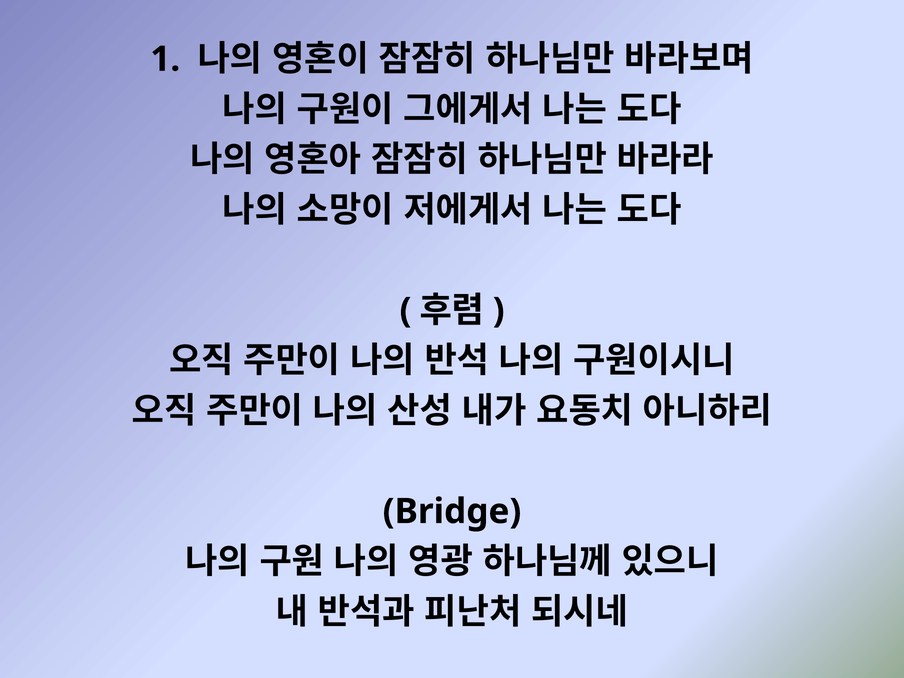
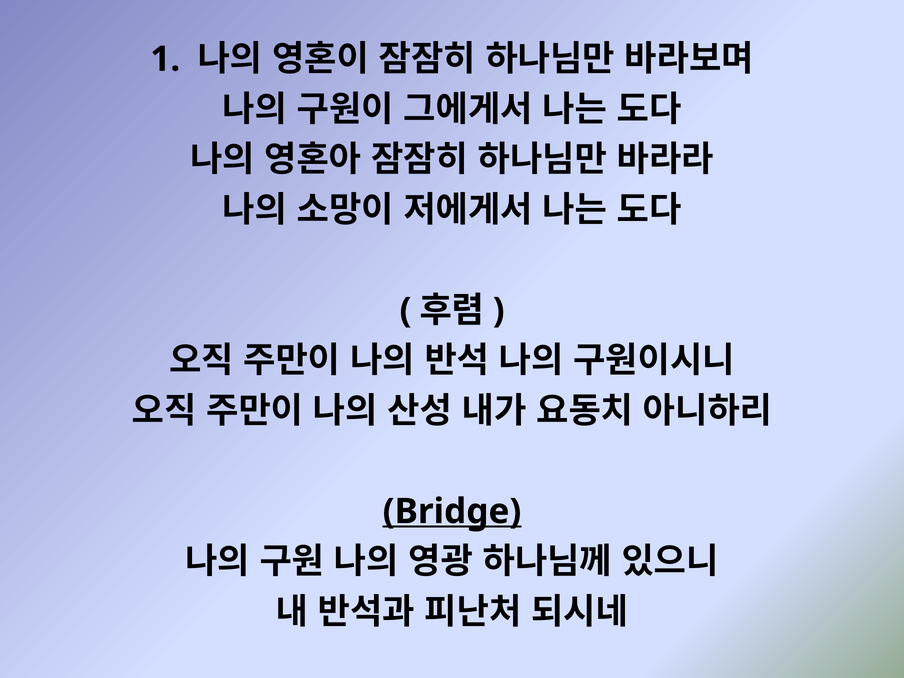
Bridge underline: none -> present (452, 511)
